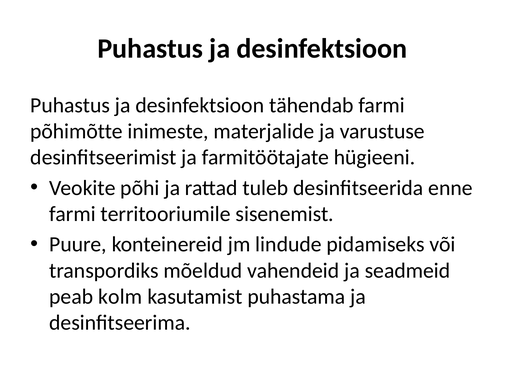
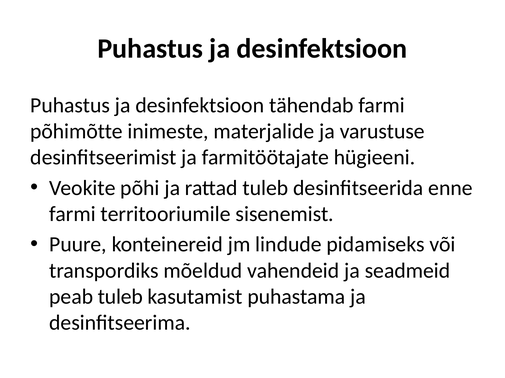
peab kolm: kolm -> tuleb (120, 297)
